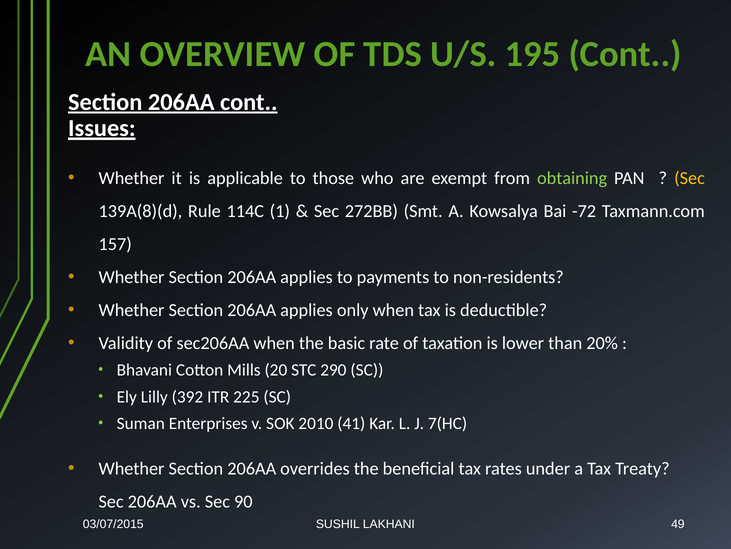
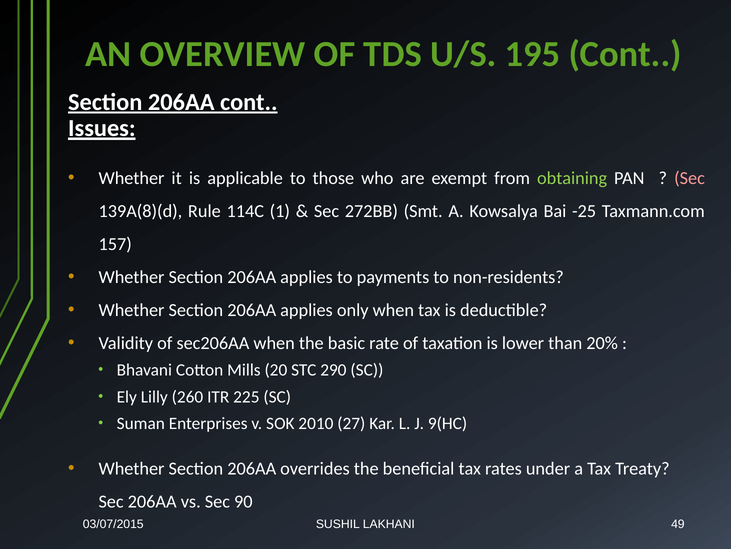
Sec colour: yellow -> pink (690, 178)
-72: -72 -> -25 (584, 211)
392: 392 -> 260 (187, 396)
41: 41 -> 27 (351, 423)
7(HC: 7(HC -> 9(HC (448, 423)
